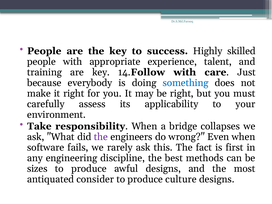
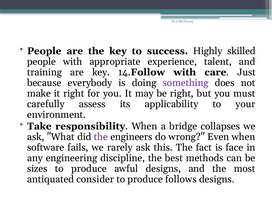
something colour: blue -> purple (186, 83)
first: first -> face (234, 147)
culture: culture -> follows (181, 179)
